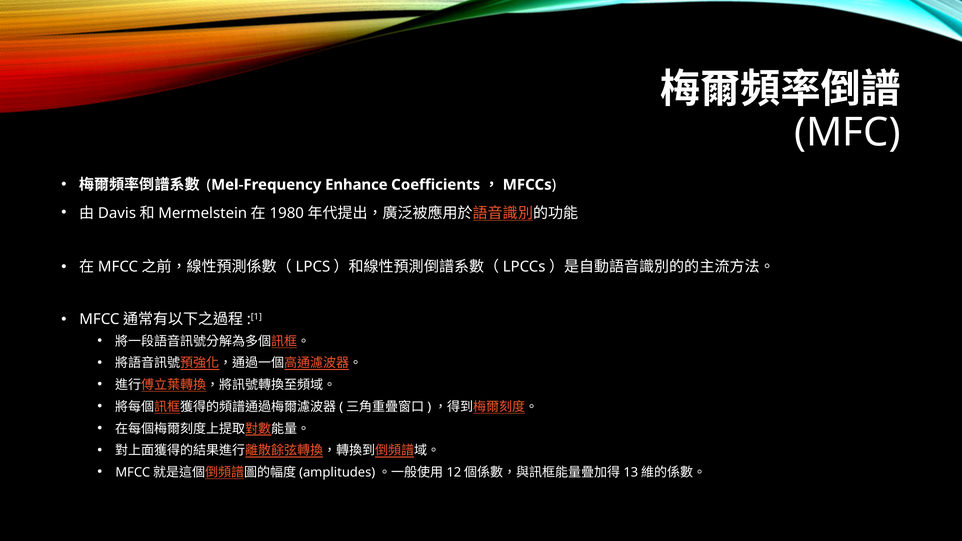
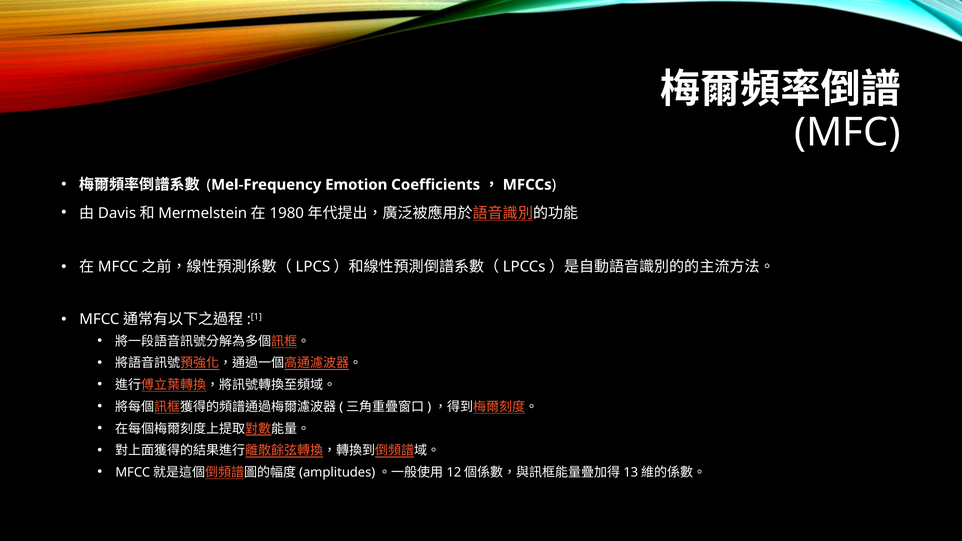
Enhance: Enhance -> Emotion (356, 185)
